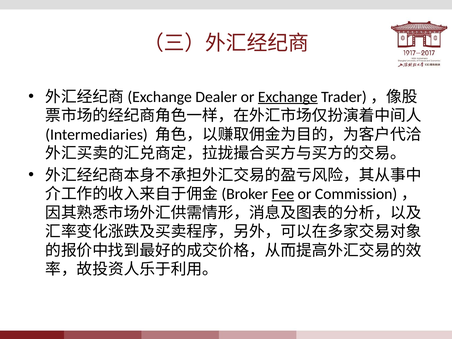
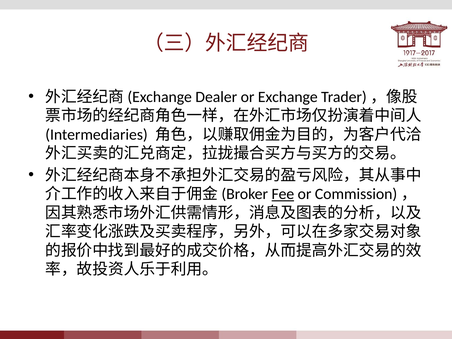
Exchange underline: present -> none (288, 97)
